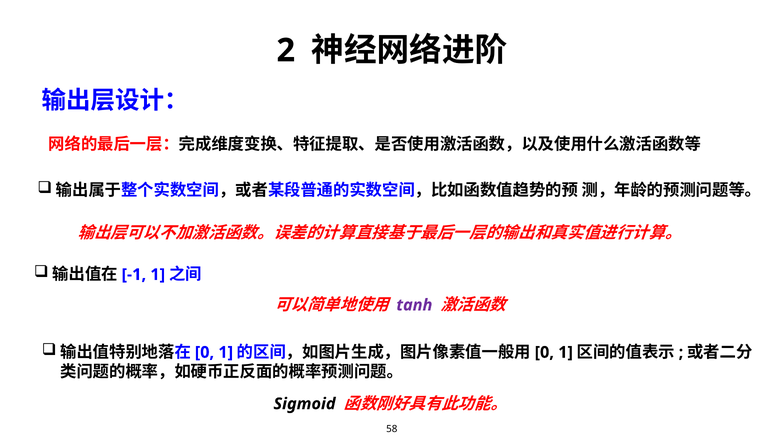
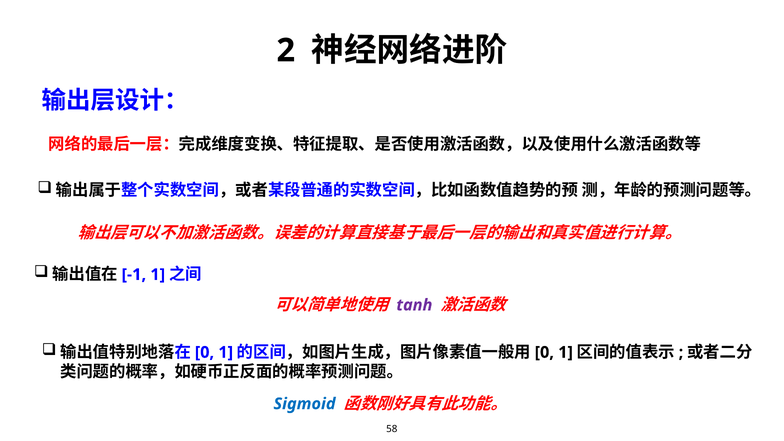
Sigmoid colour: black -> blue (305, 404)
